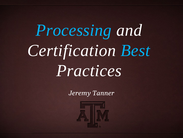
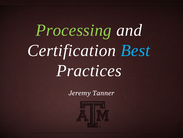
Processing colour: light blue -> light green (74, 30)
